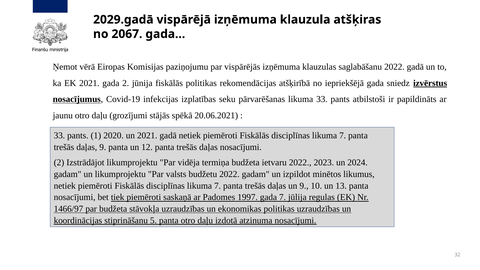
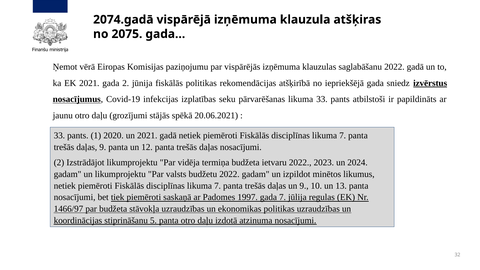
2029.gadā: 2029.gadā -> 2074.gadā (123, 20)
2067: 2067 -> 2075 (127, 34)
